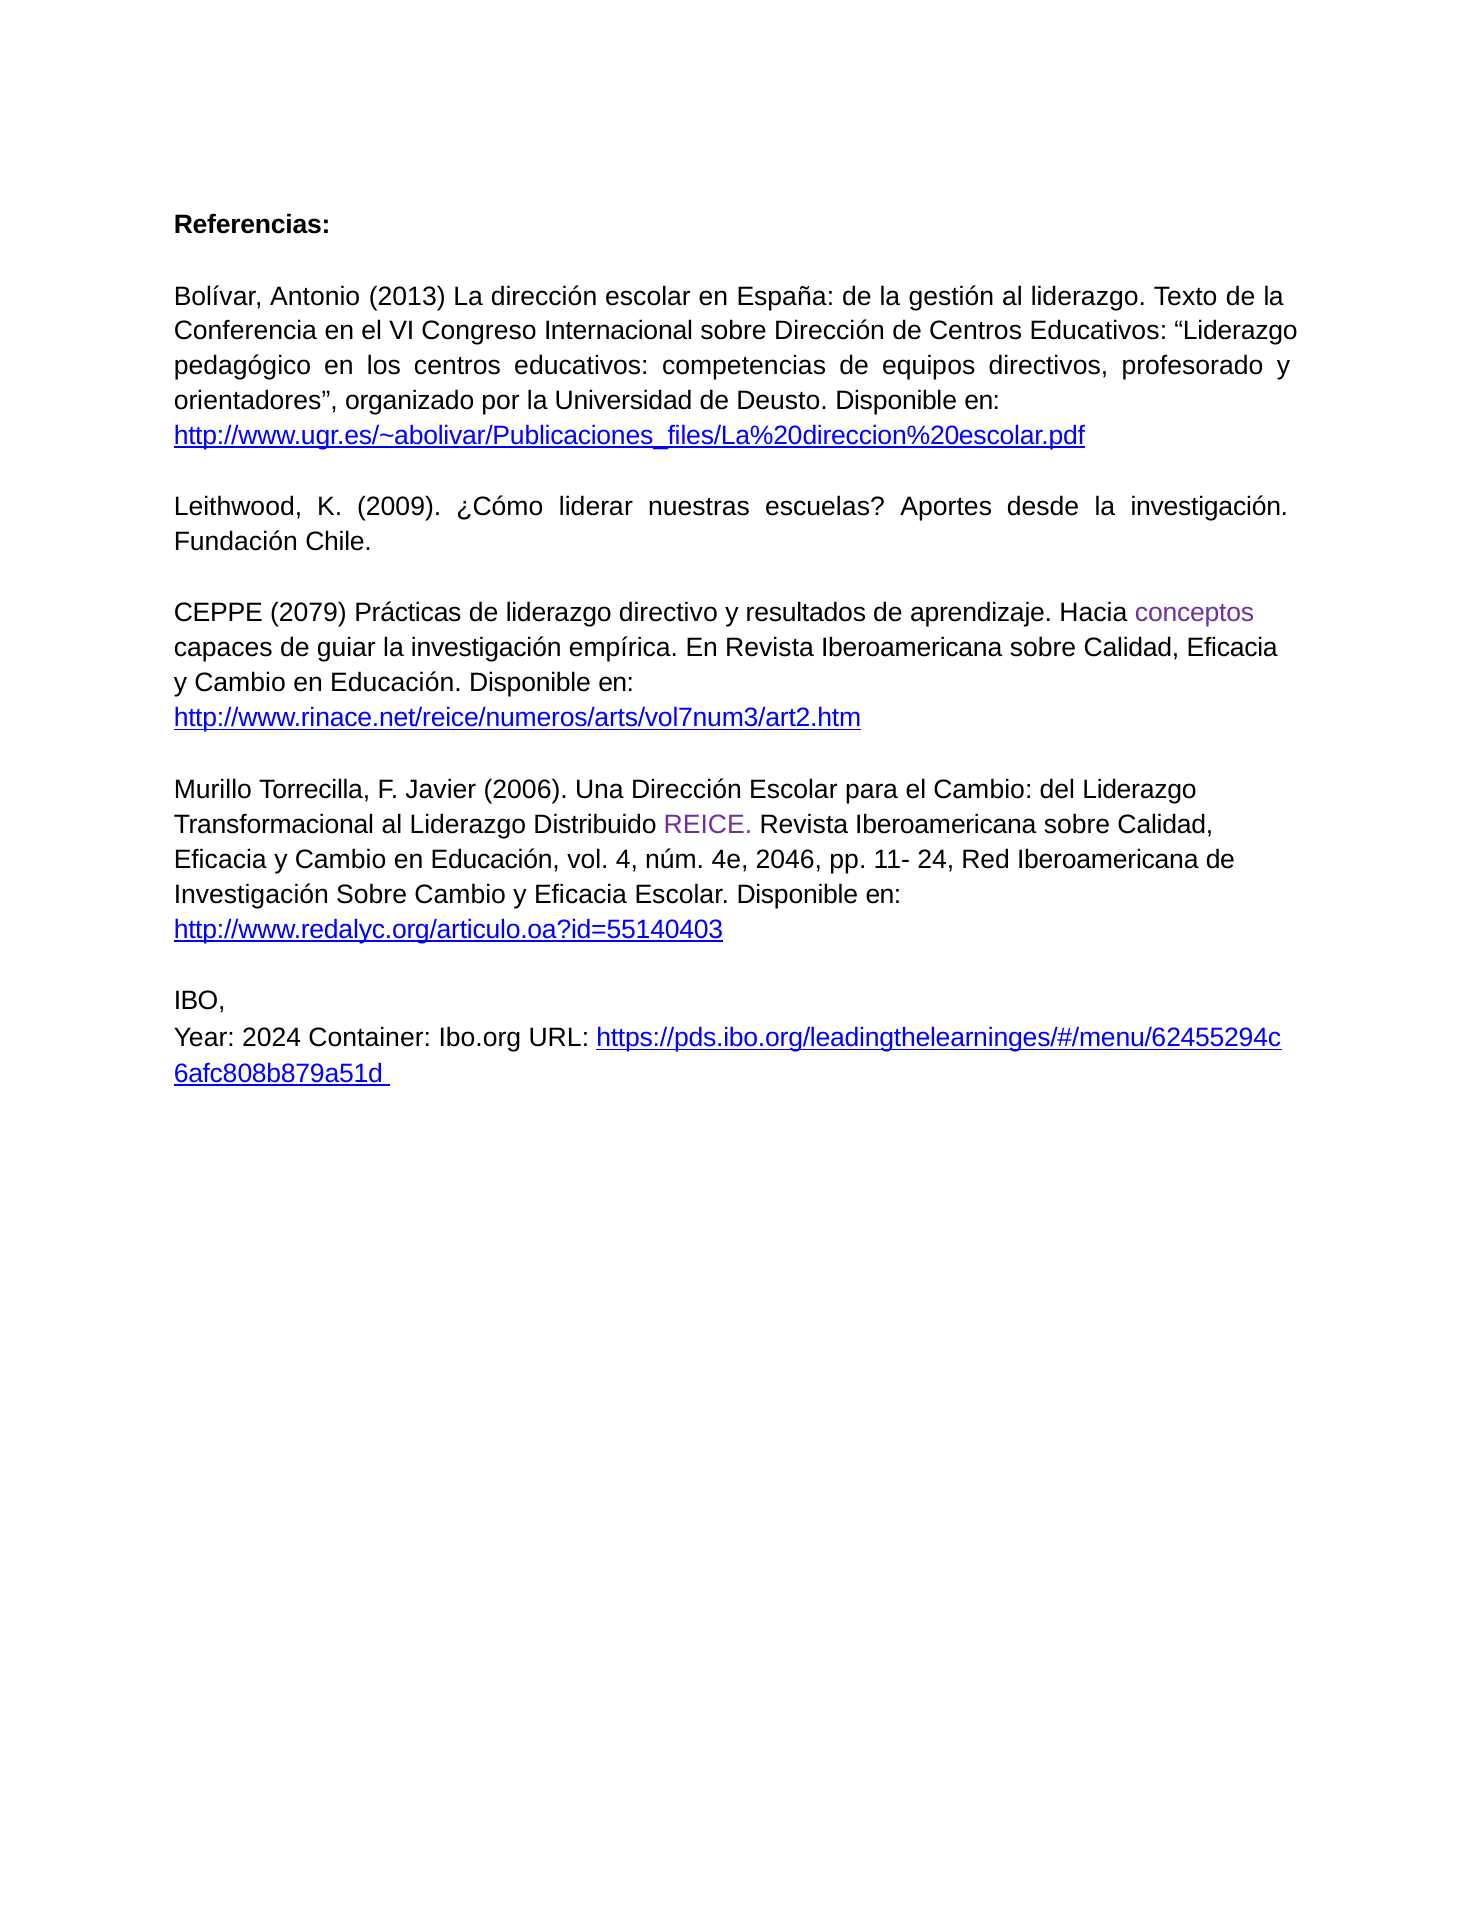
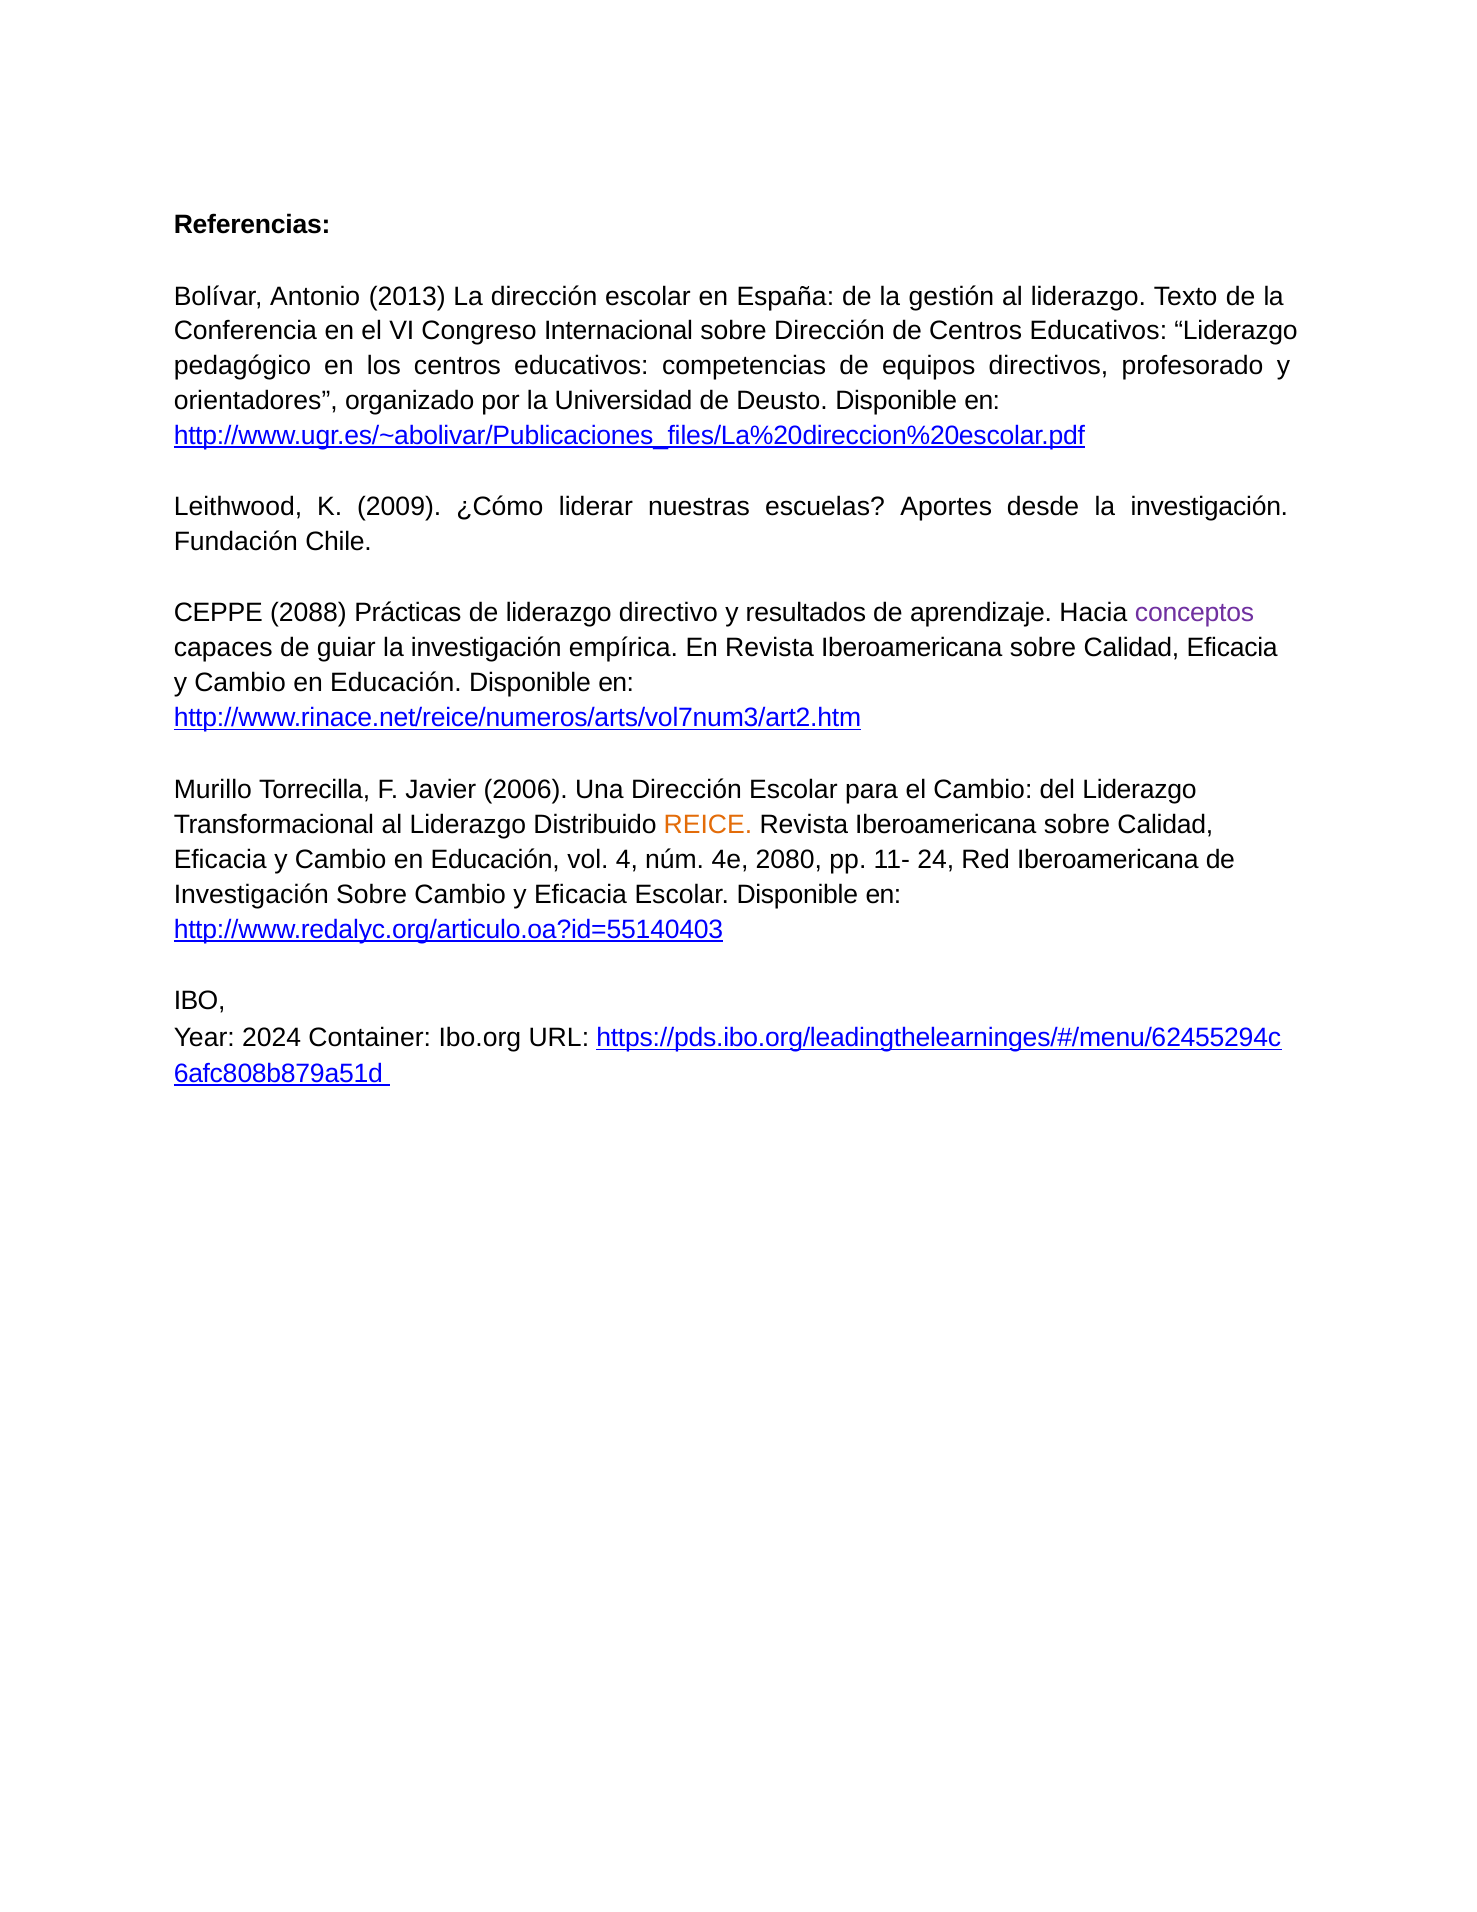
2079: 2079 -> 2088 (308, 613)
REICE colour: purple -> orange (708, 824)
2046: 2046 -> 2080 (789, 859)
